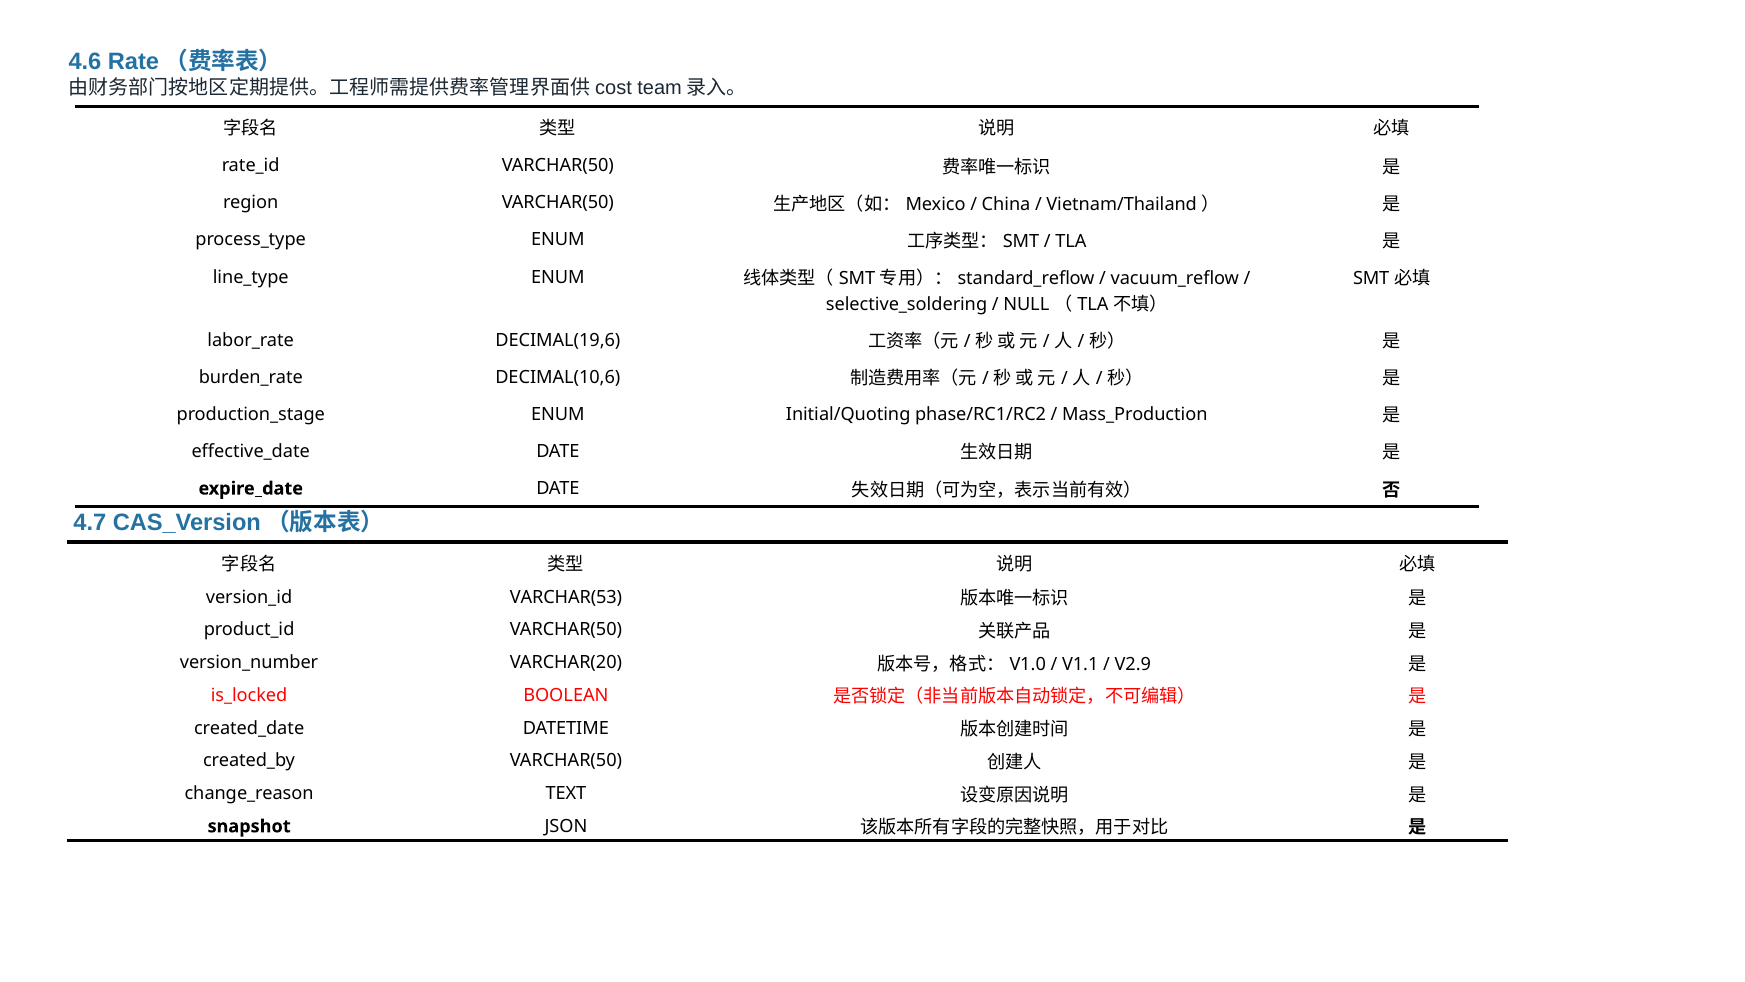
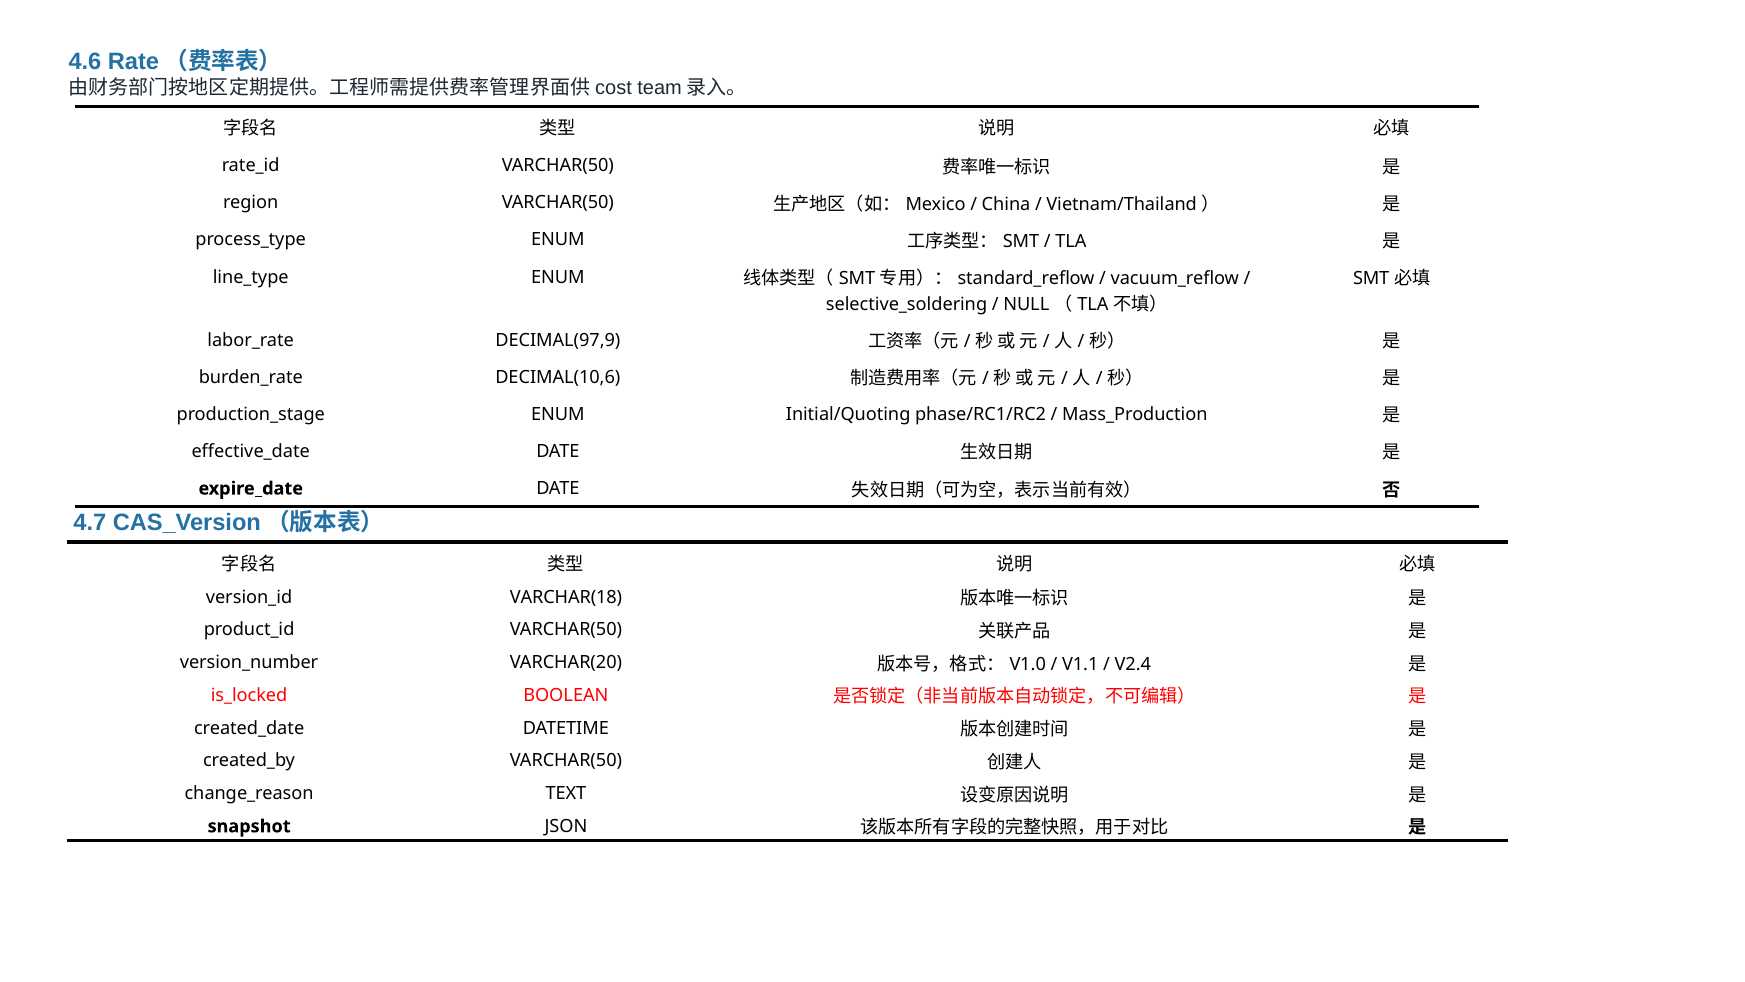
DECIMAL(19,6: DECIMAL(19,6 -> DECIMAL(97,9 (558, 340)
VARCHAR(53: VARCHAR(53 -> VARCHAR(18 (566, 597)
V2.9: V2.9 -> V2.4 (1133, 664)
